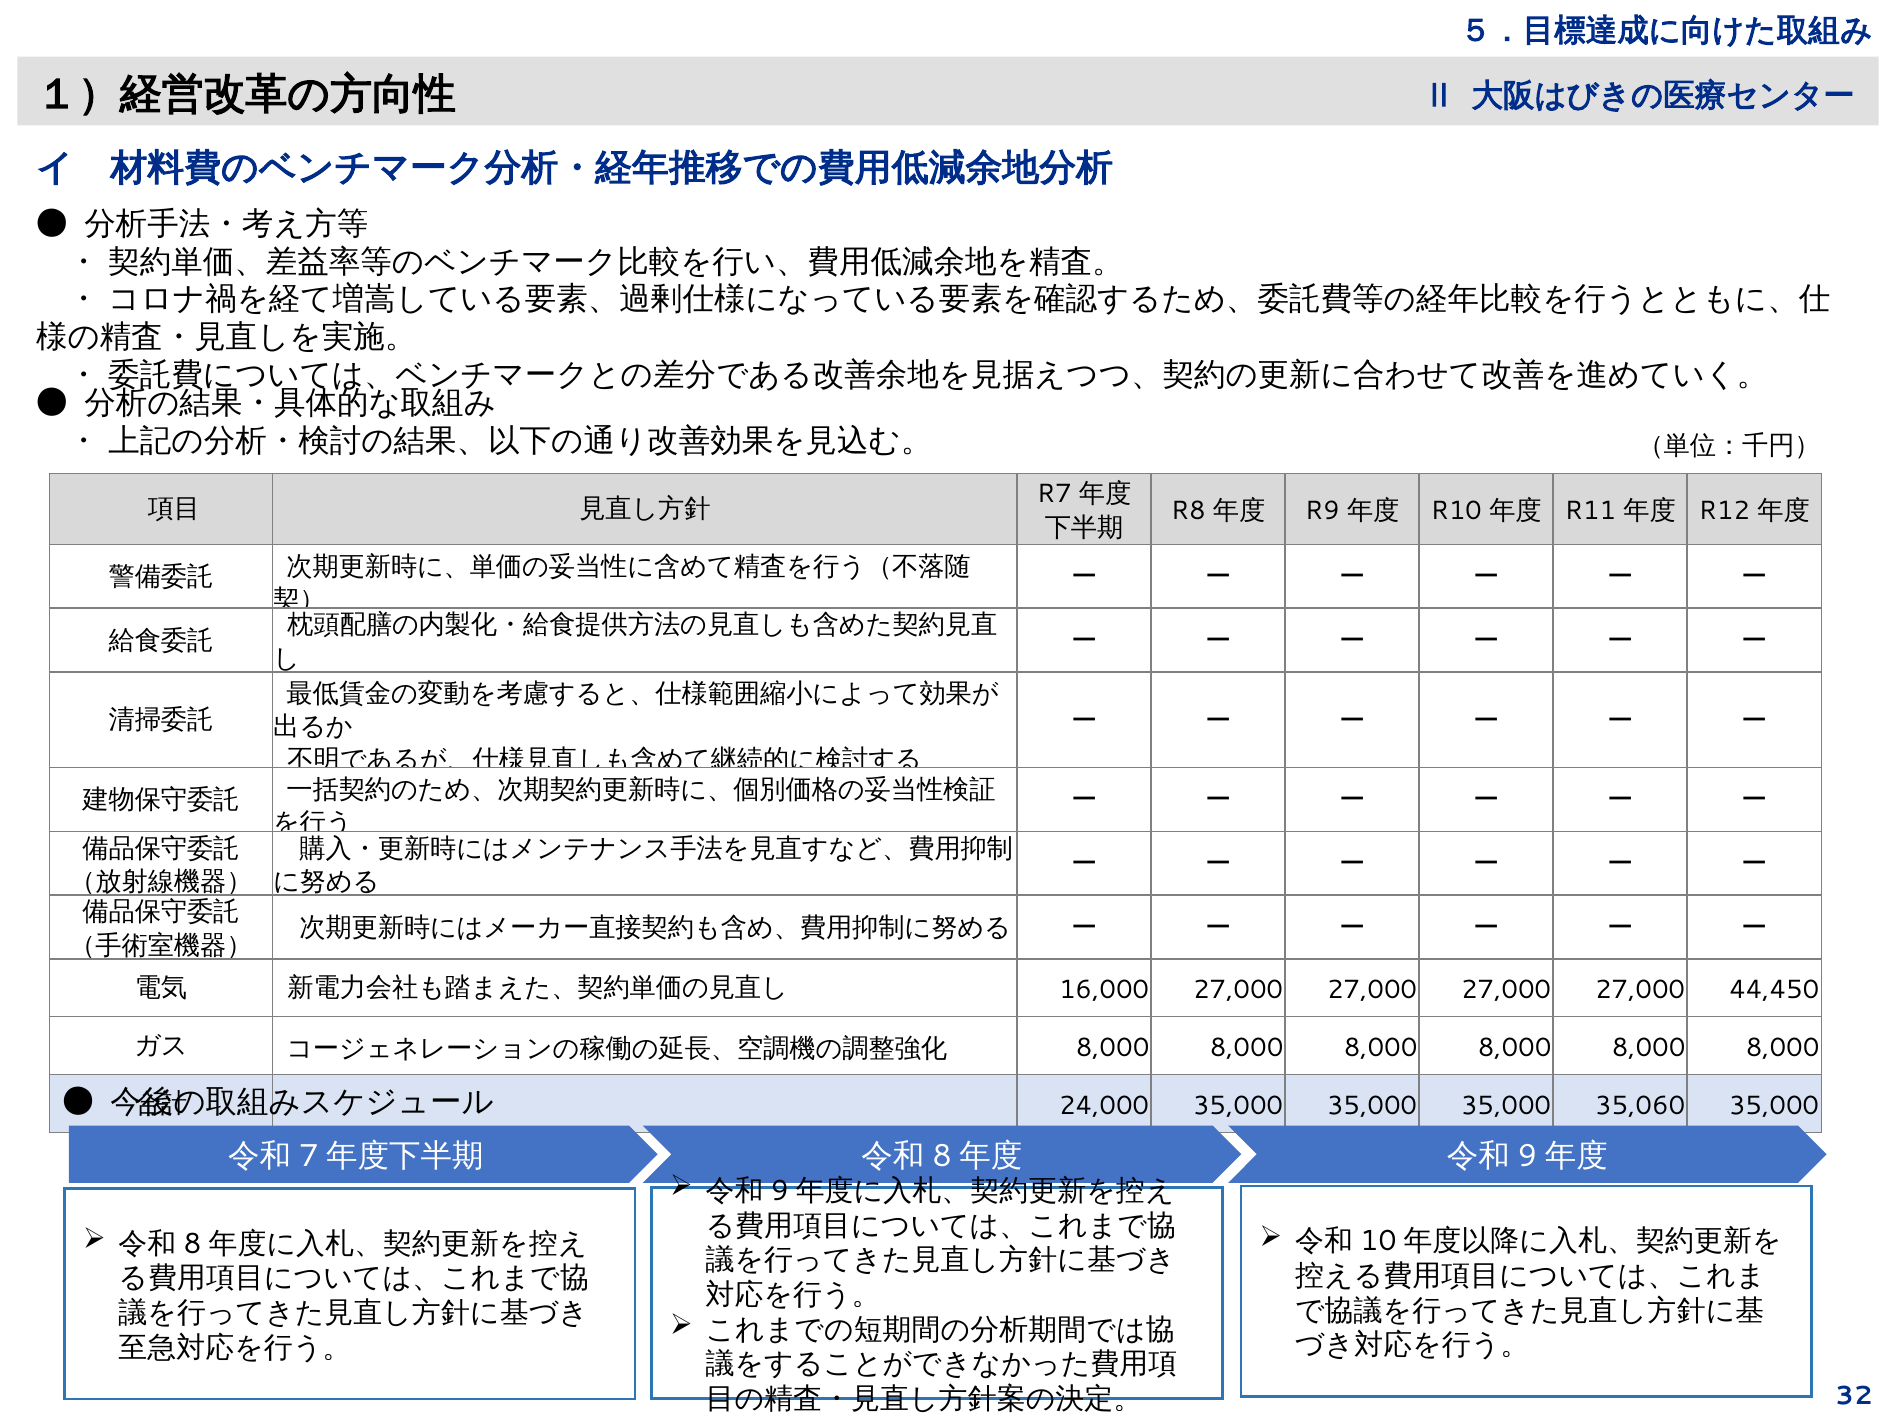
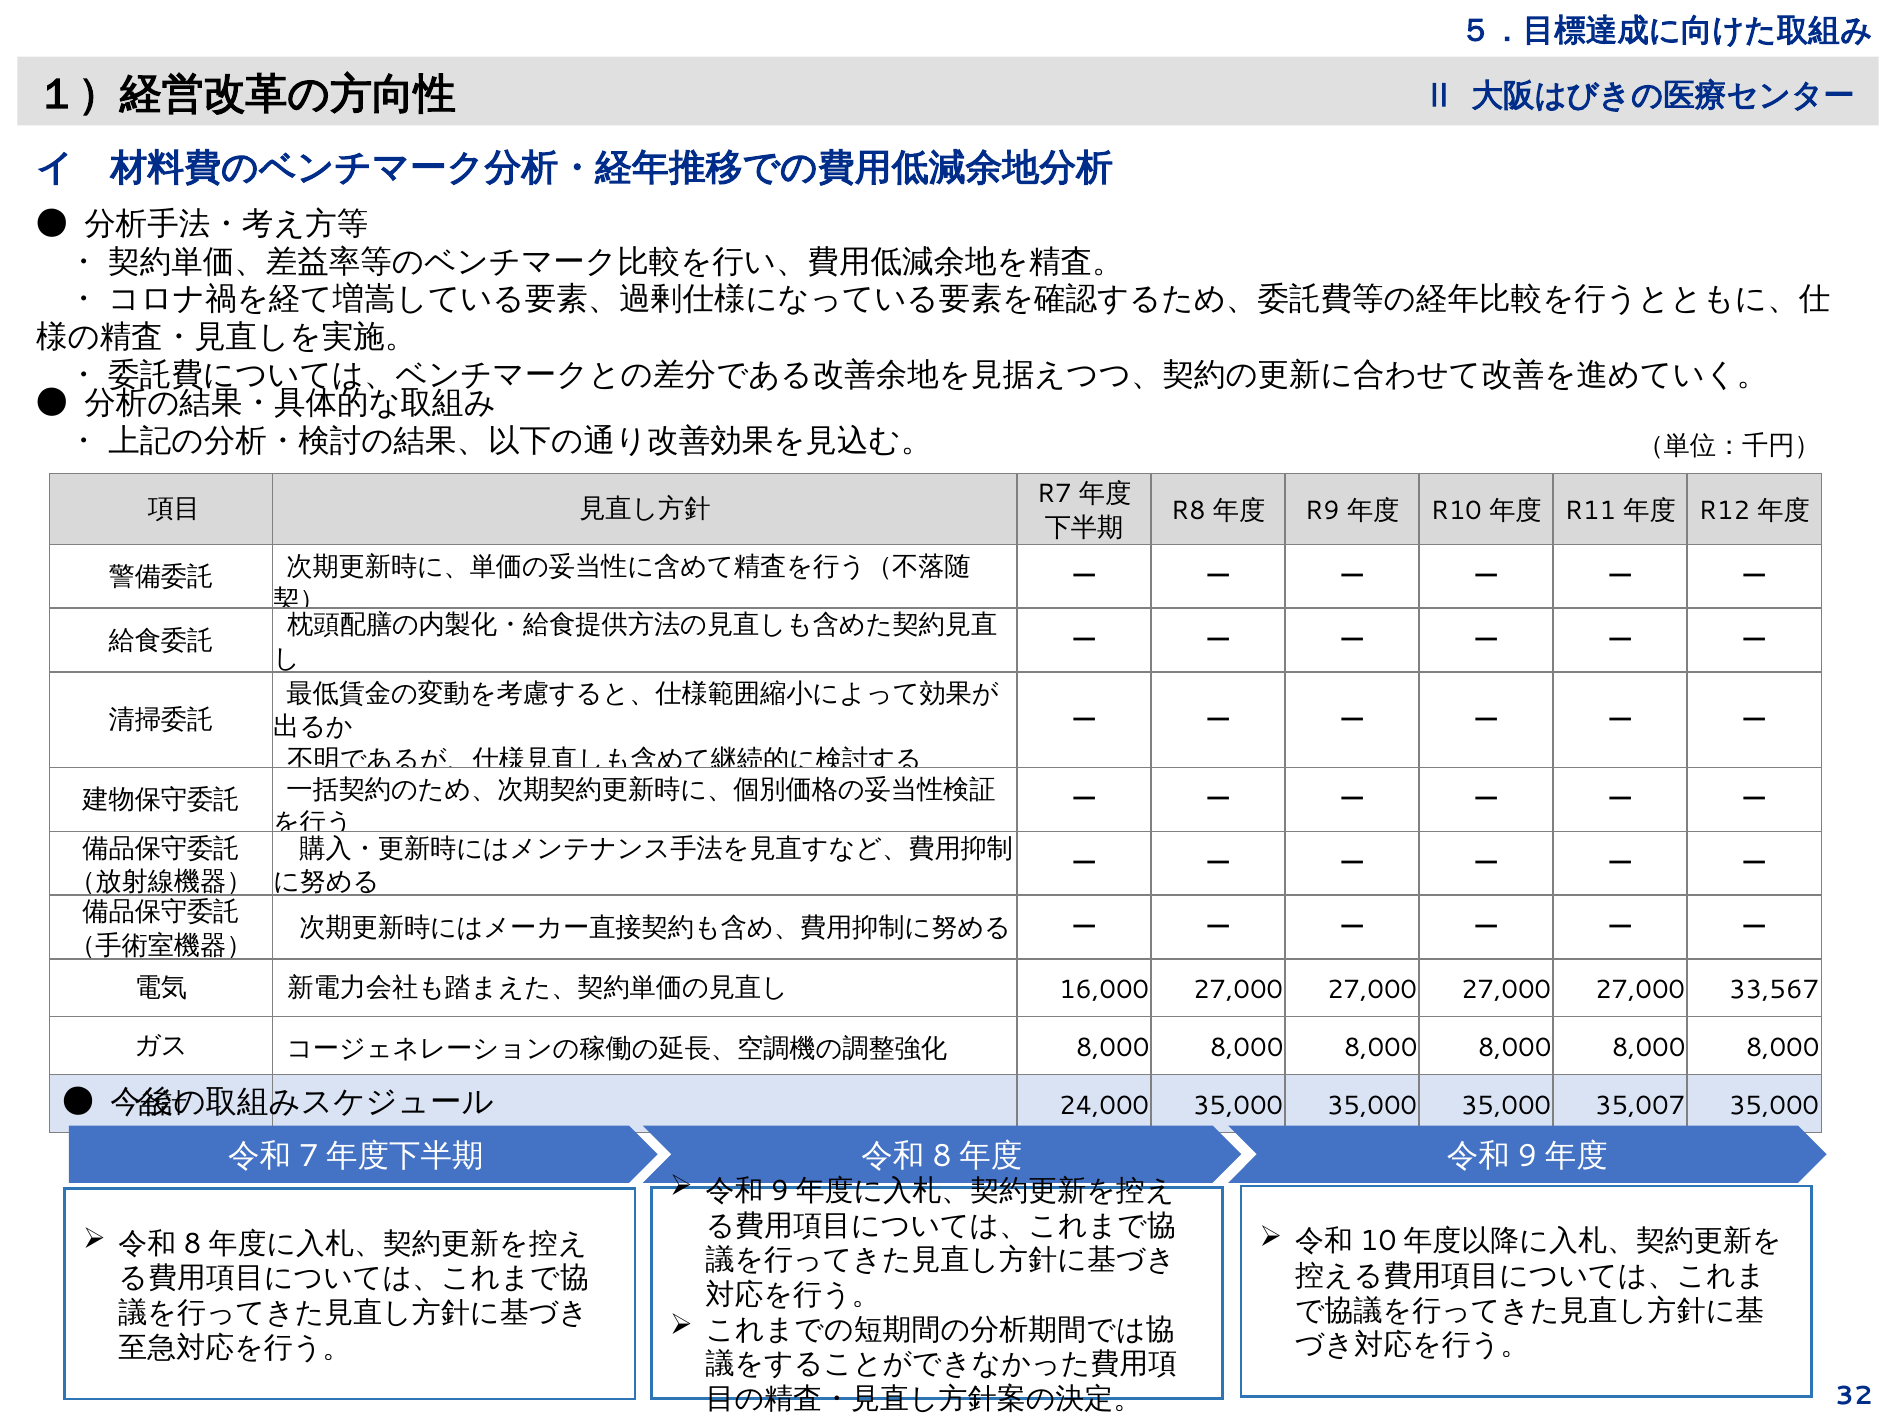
44,450: 44,450 -> 33,567 (1774, 990)
35,060: 35,060 -> 35,007 (1640, 1106)
